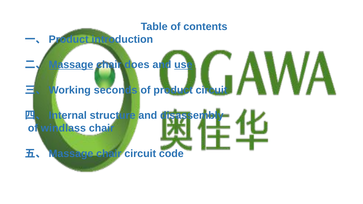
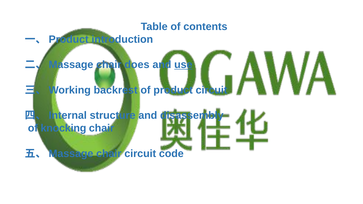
Massage underline: present -> none (71, 65)
seconds: seconds -> backrest (116, 90)
windlass: windlass -> knocking (63, 128)
